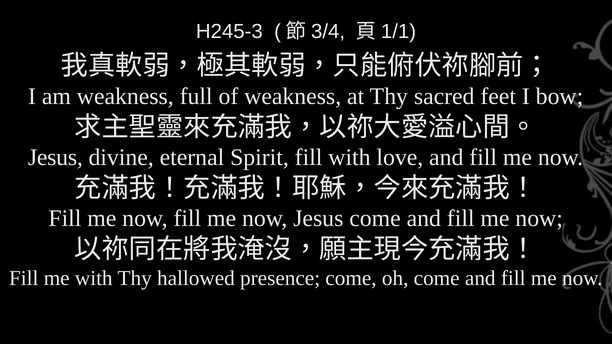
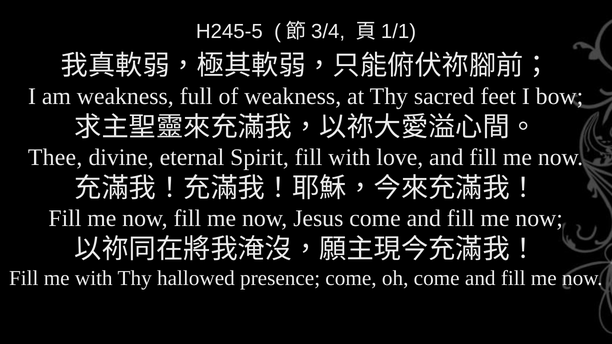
H245-3: H245-3 -> H245-5 (229, 32)
Jesus: Jesus -> Thee (55, 158)
